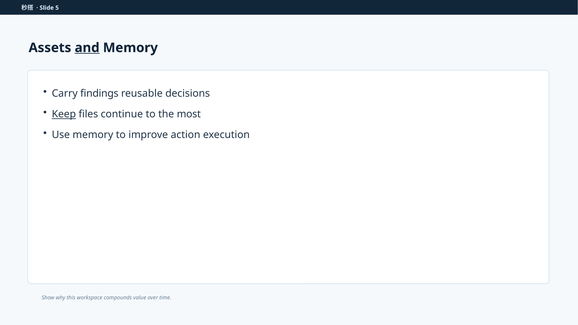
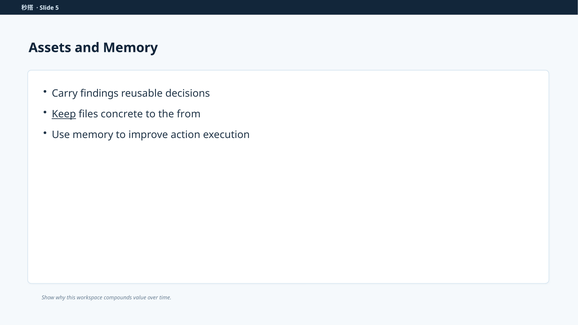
and underline: present -> none (87, 48)
continue: continue -> concrete (122, 114)
most: most -> from (189, 114)
